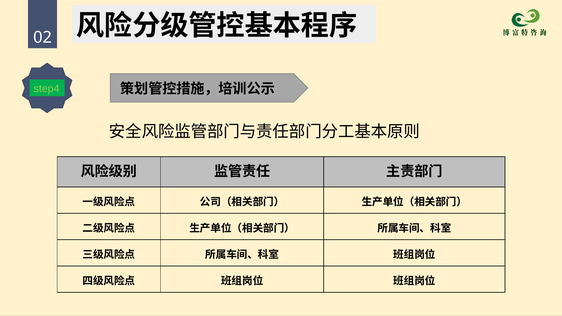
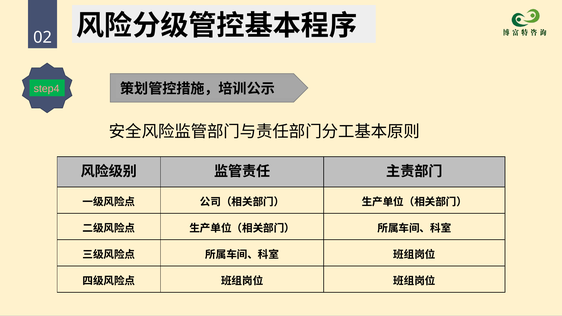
step4 colour: light green -> pink (47, 89)
